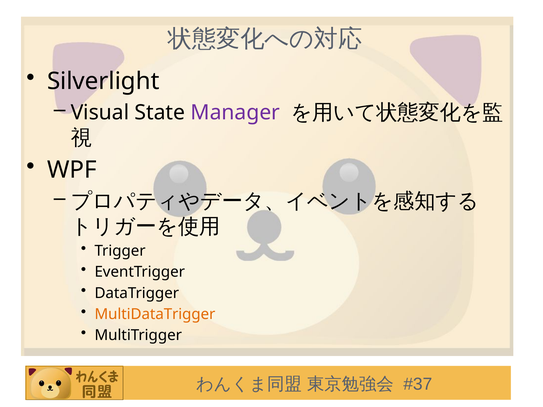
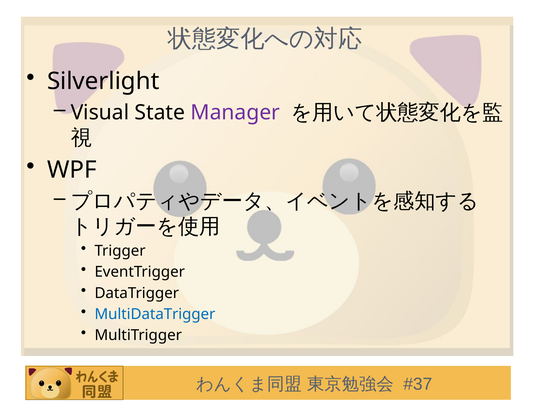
MultiDataTrigger colour: orange -> blue (155, 314)
